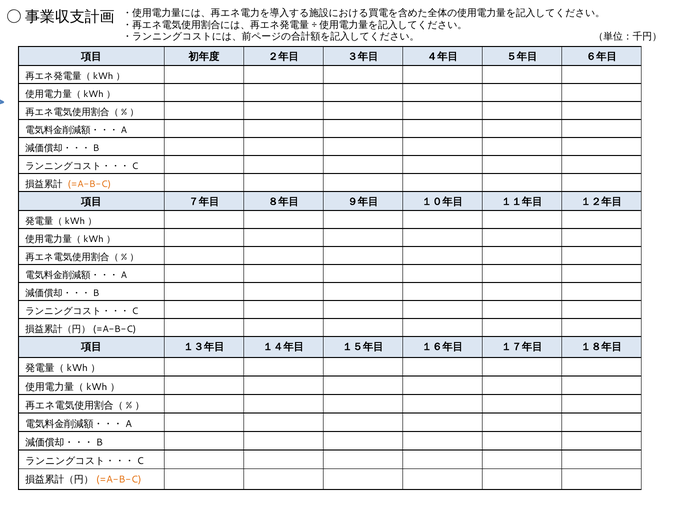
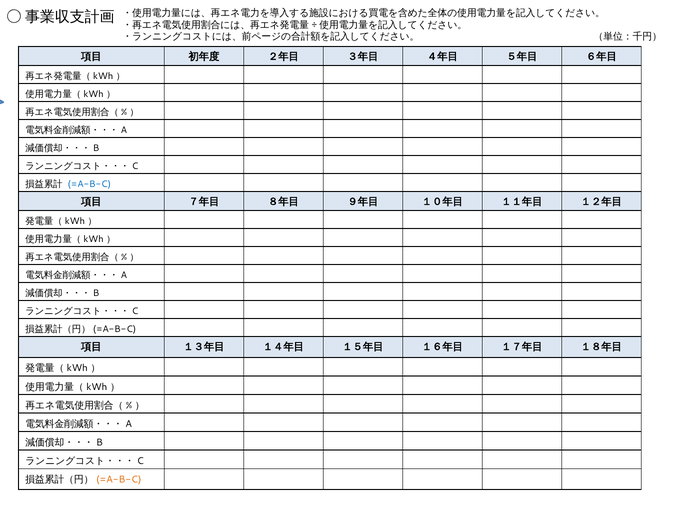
=A-B-C colour: orange -> blue (89, 184)
